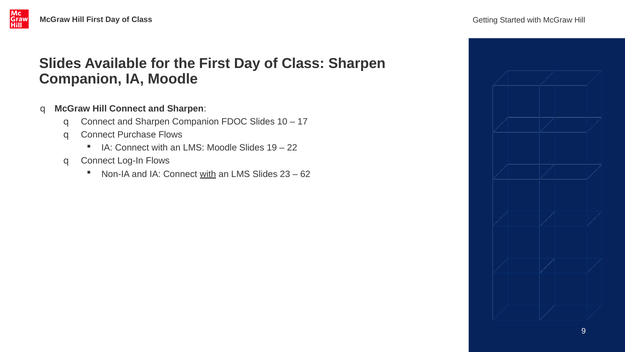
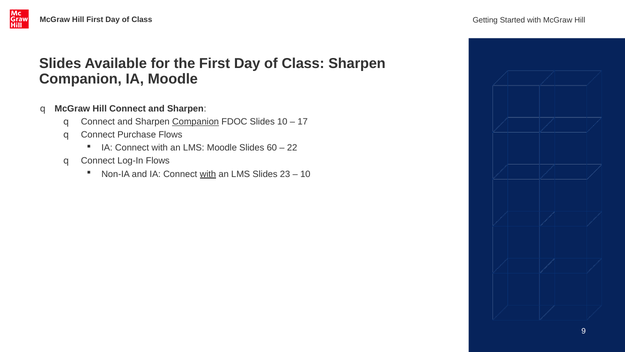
Companion underline: none -> present (196, 121)
19: 19 -> 60 (272, 148)
62: 62 -> 10 (305, 174)
